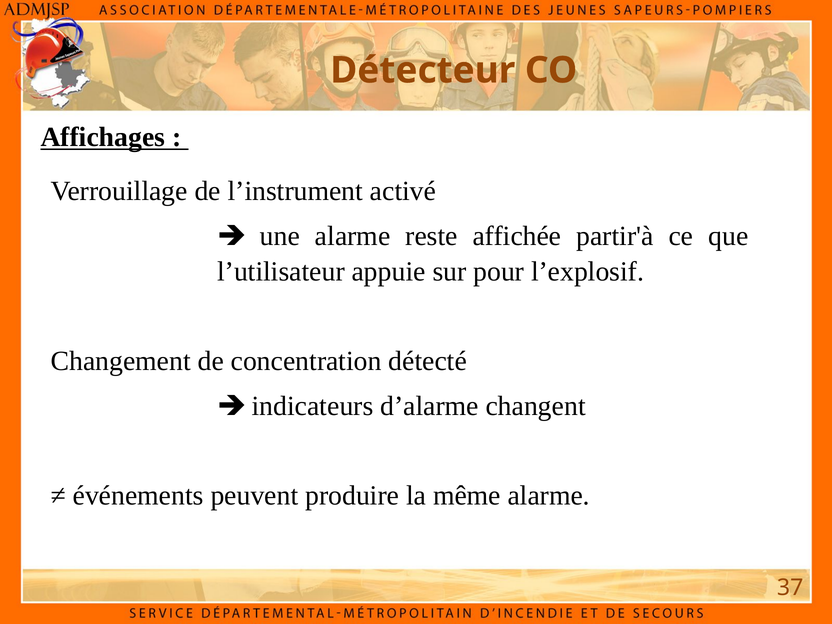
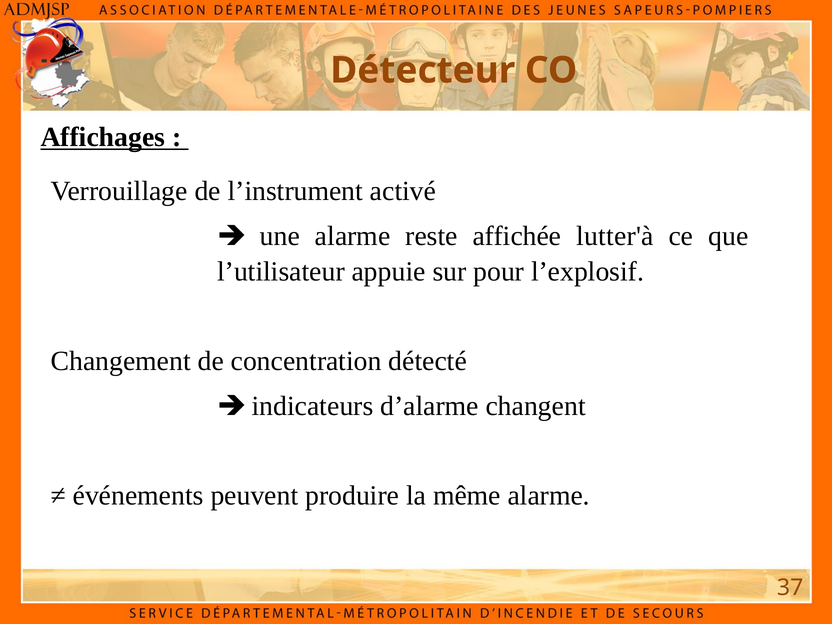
partir'à: partir'à -> lutter'à (615, 236)
